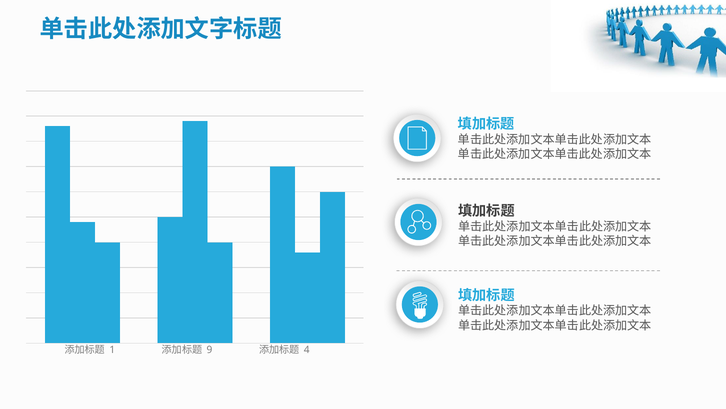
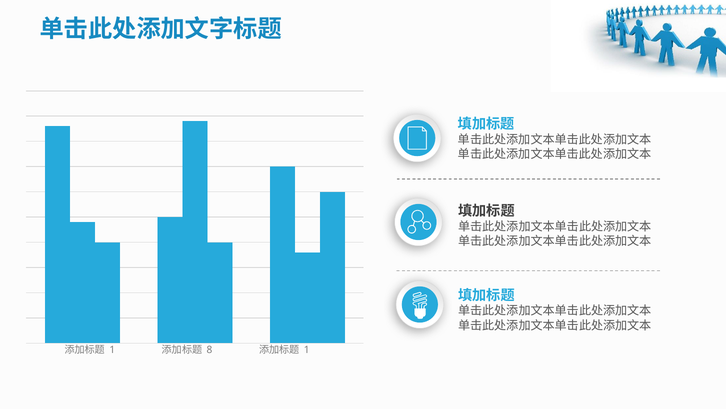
9: 9 -> 8 (210, 349)
4: 4 -> 1 (307, 349)
